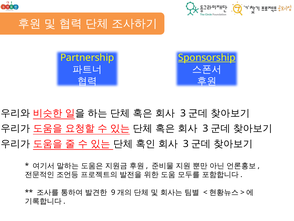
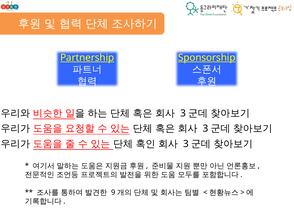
Partnership underline: none -> present (87, 58)
